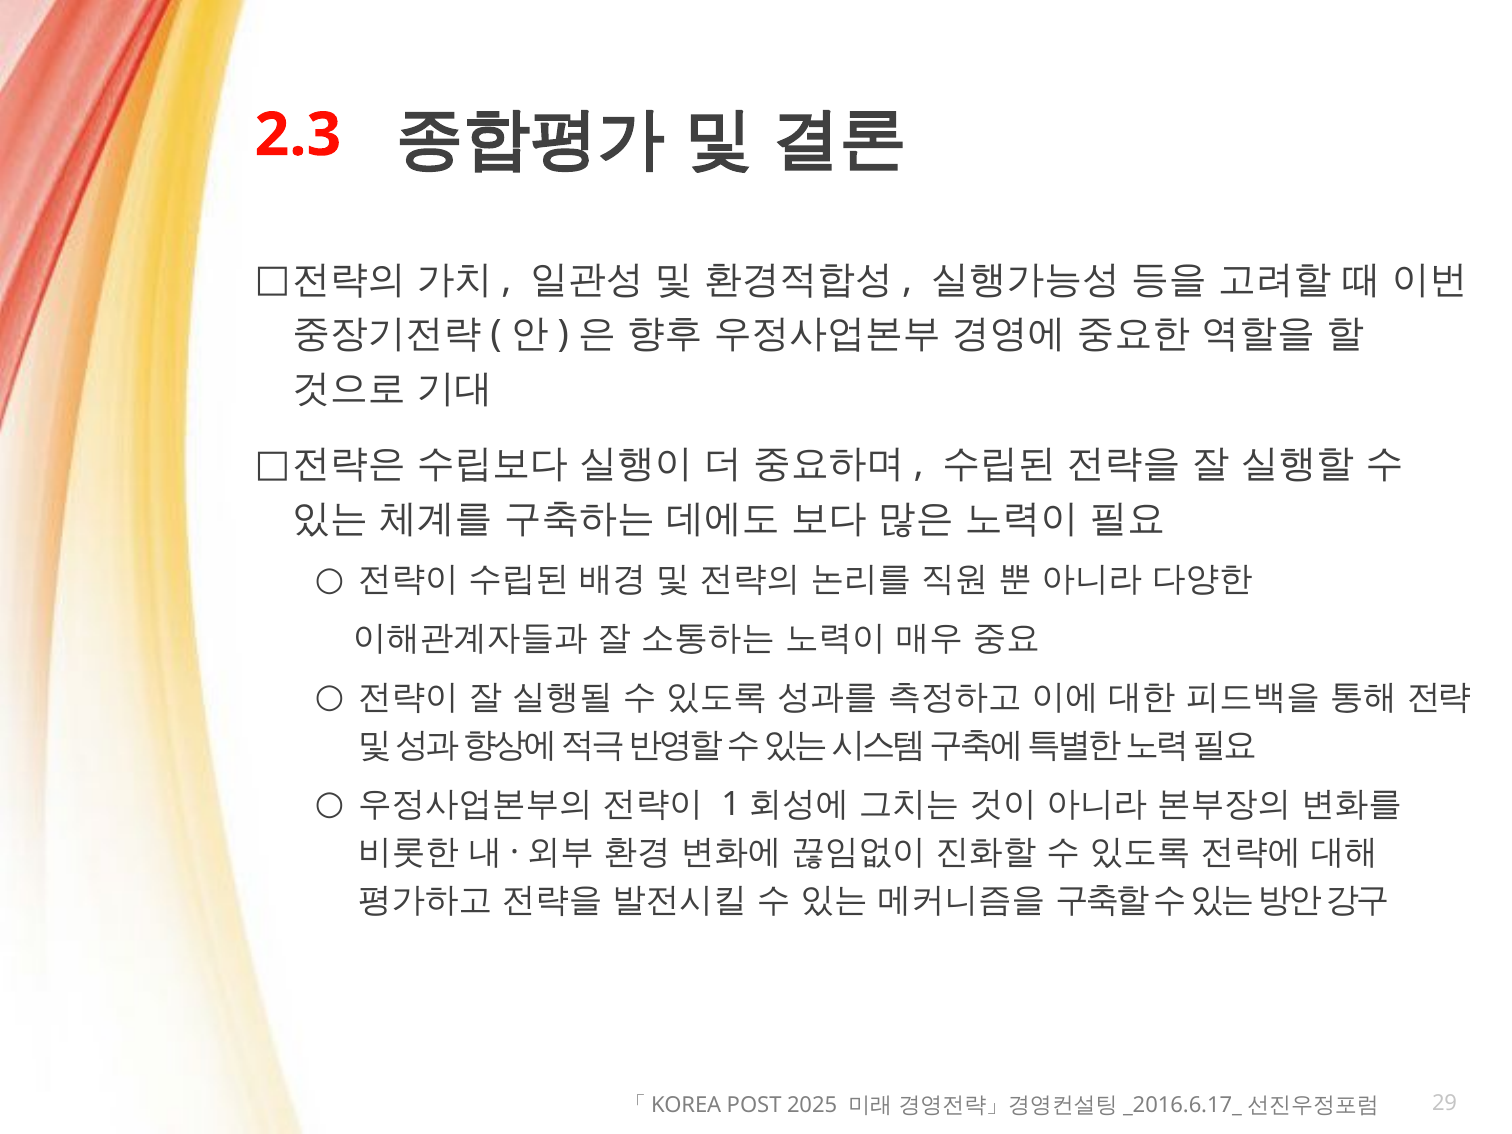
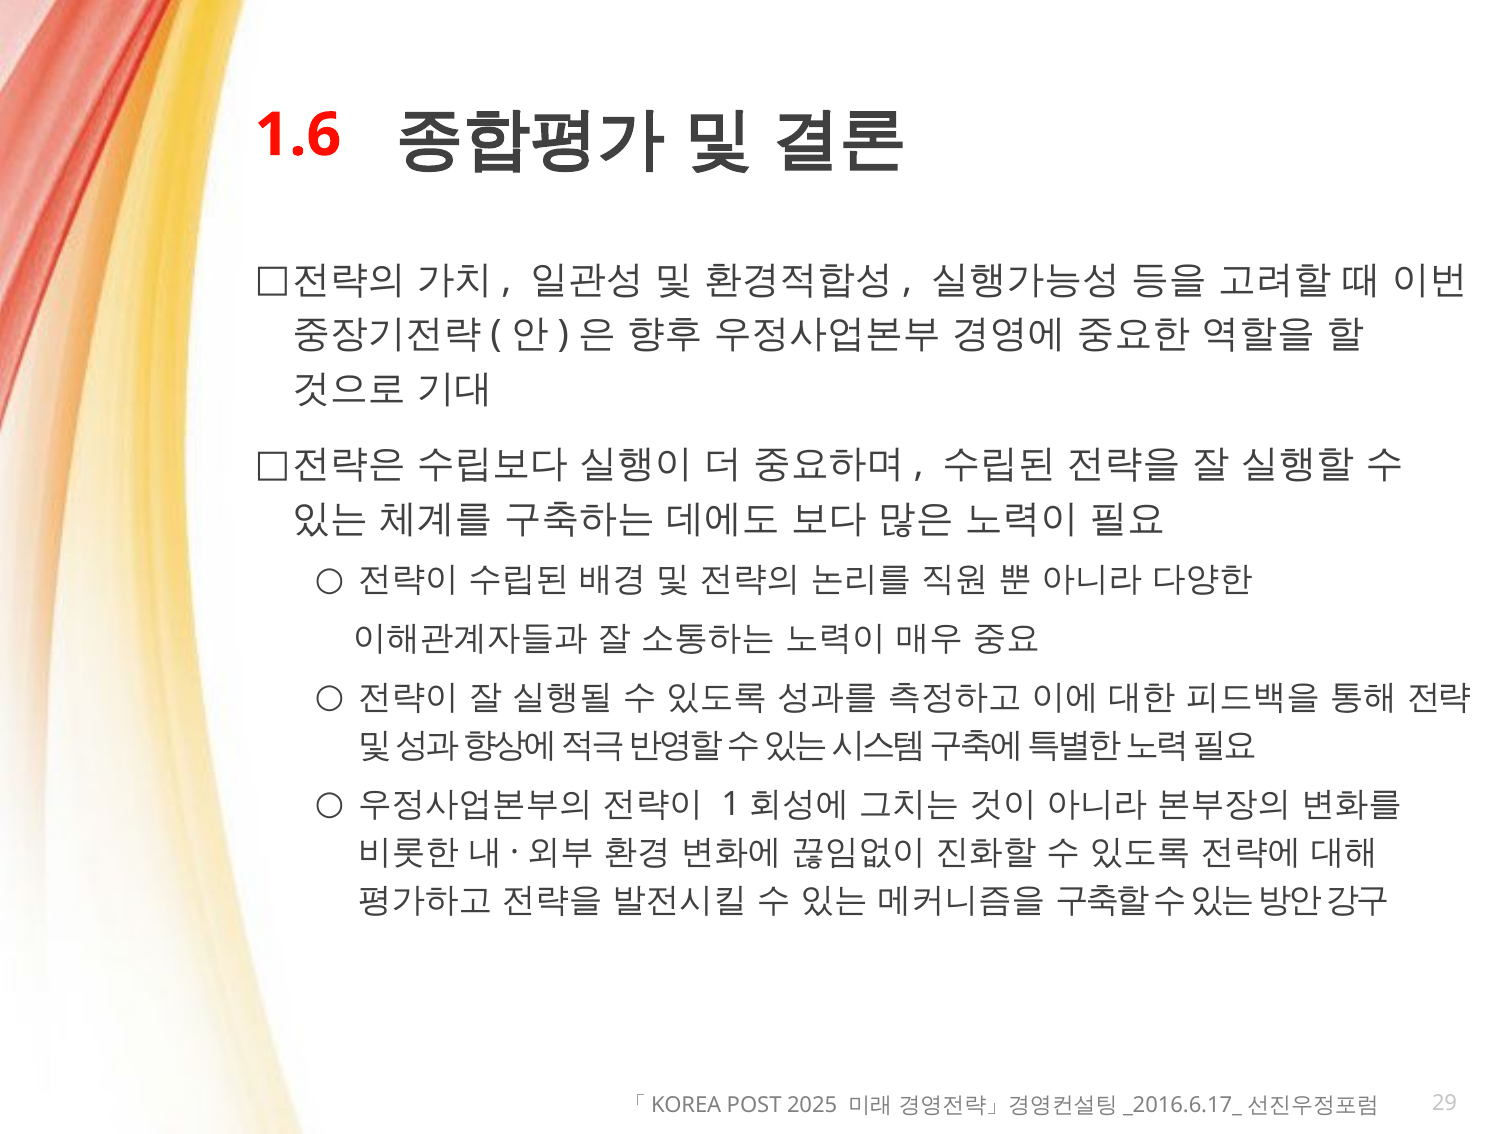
2.3: 2.3 -> 1.6 (298, 135)
